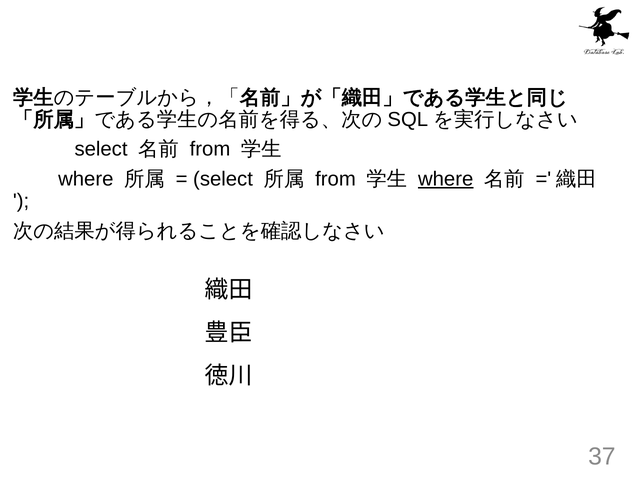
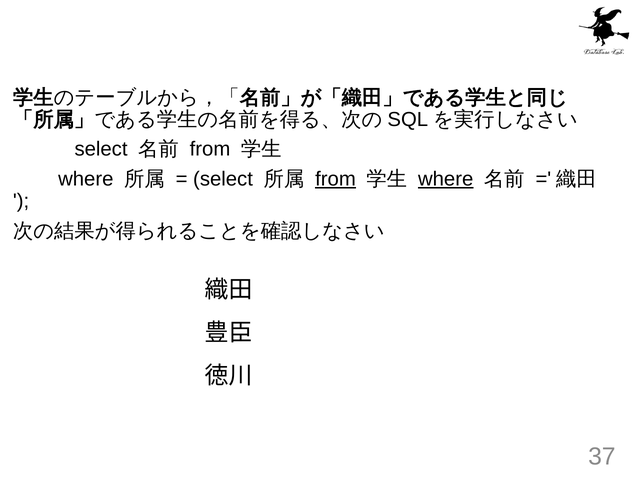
from underline: none -> present (336, 179)
